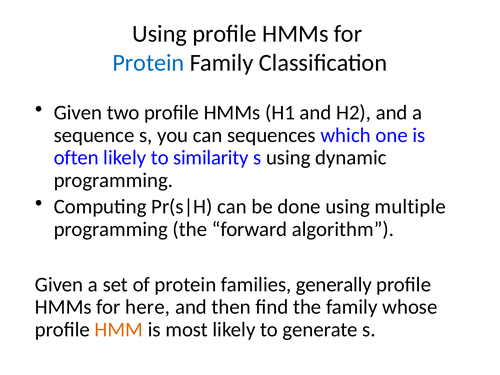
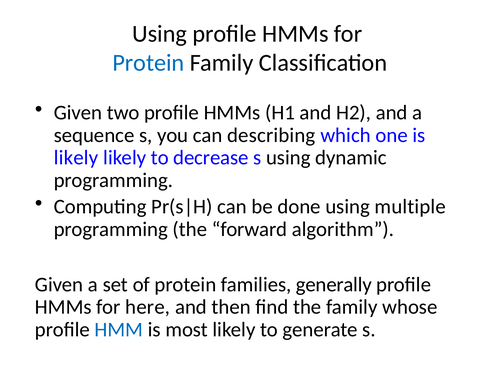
sequences: sequences -> describing (271, 135)
often: often -> likely (76, 158)
similarity: similarity -> decrease (211, 158)
HMM colour: orange -> blue (119, 330)
